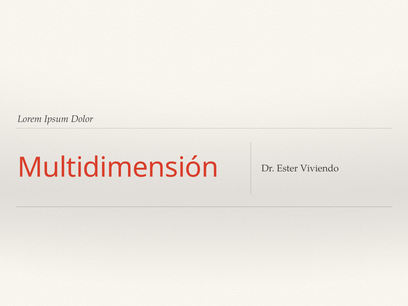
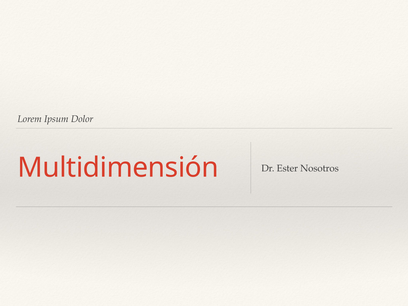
Viviendo: Viviendo -> Nosotros (320, 168)
